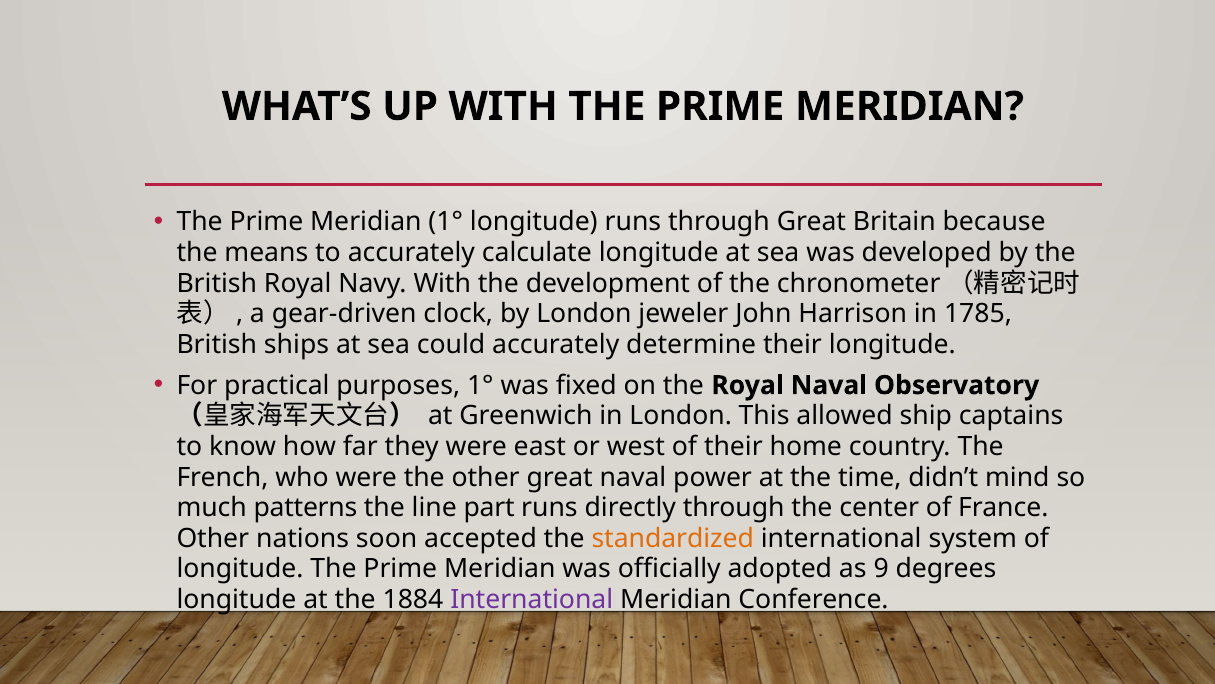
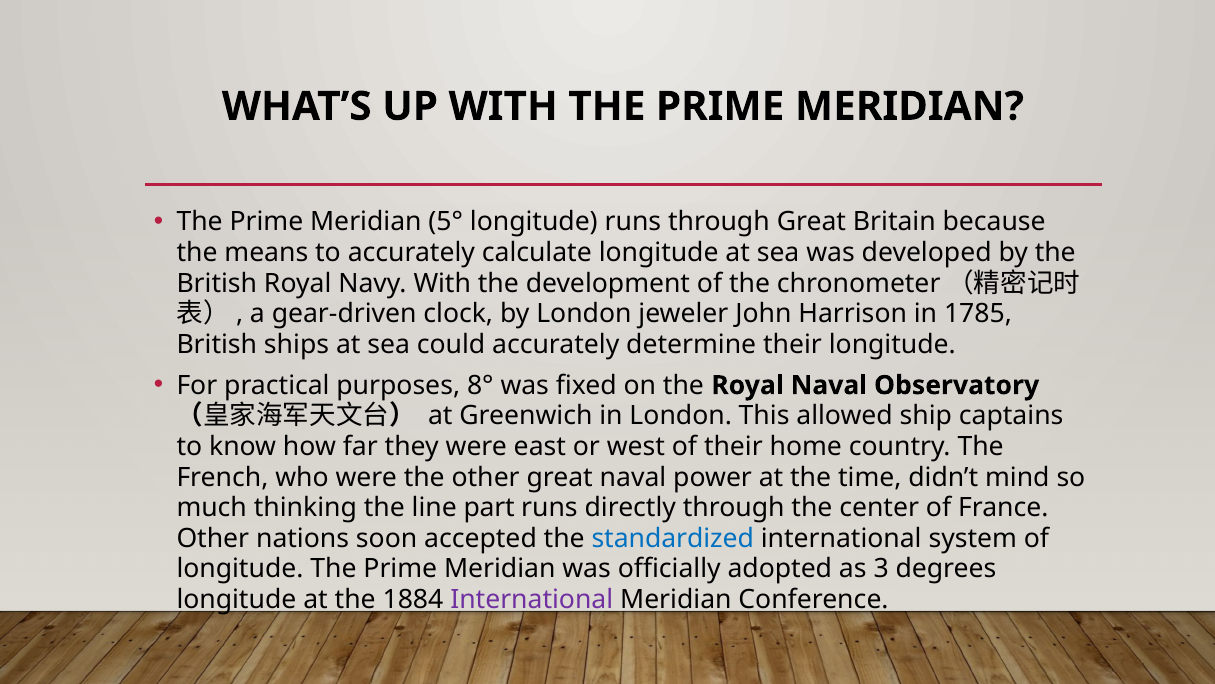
Meridian 1°: 1° -> 5° (446, 222)
purposes 1°: 1° -> 8° (480, 385)
patterns: patterns -> thinking (305, 507)
standardized colour: orange -> blue (673, 538)
9: 9 -> 3 (881, 569)
